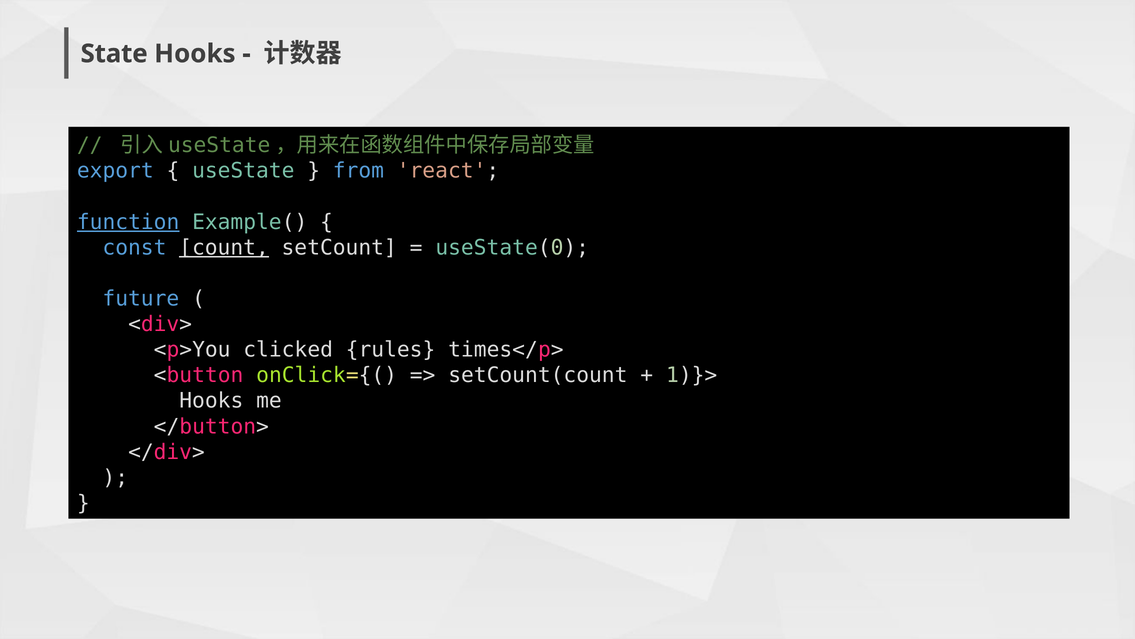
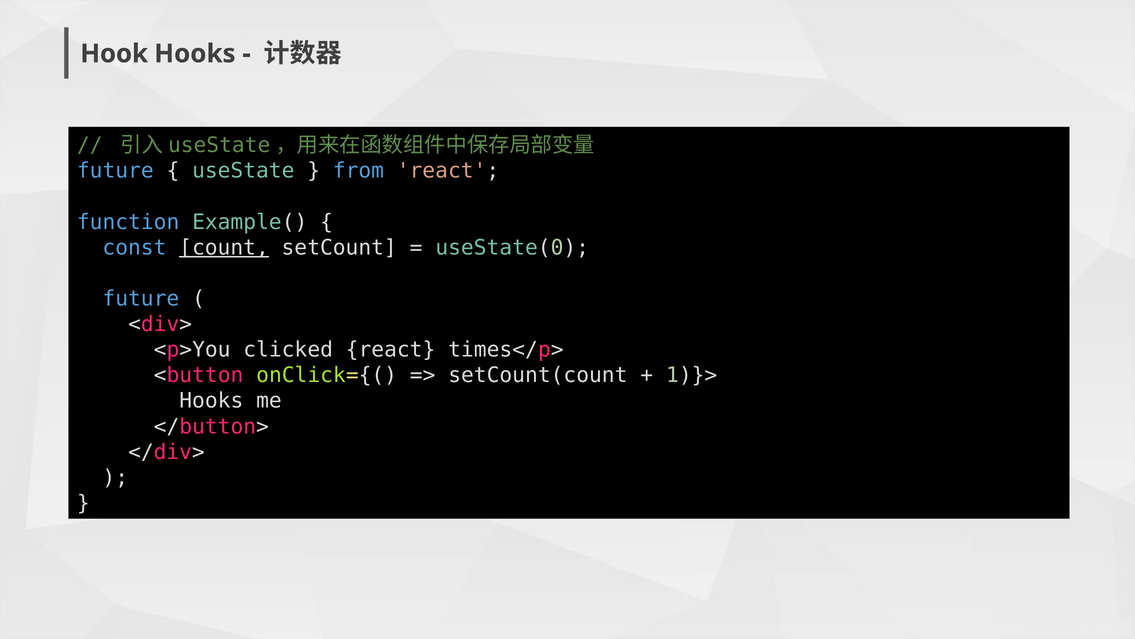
State: State -> Hook (114, 54)
export: export -> future (115, 171)
function underline: present -> none (128, 222)
clicked rules: rules -> react (391, 349)
